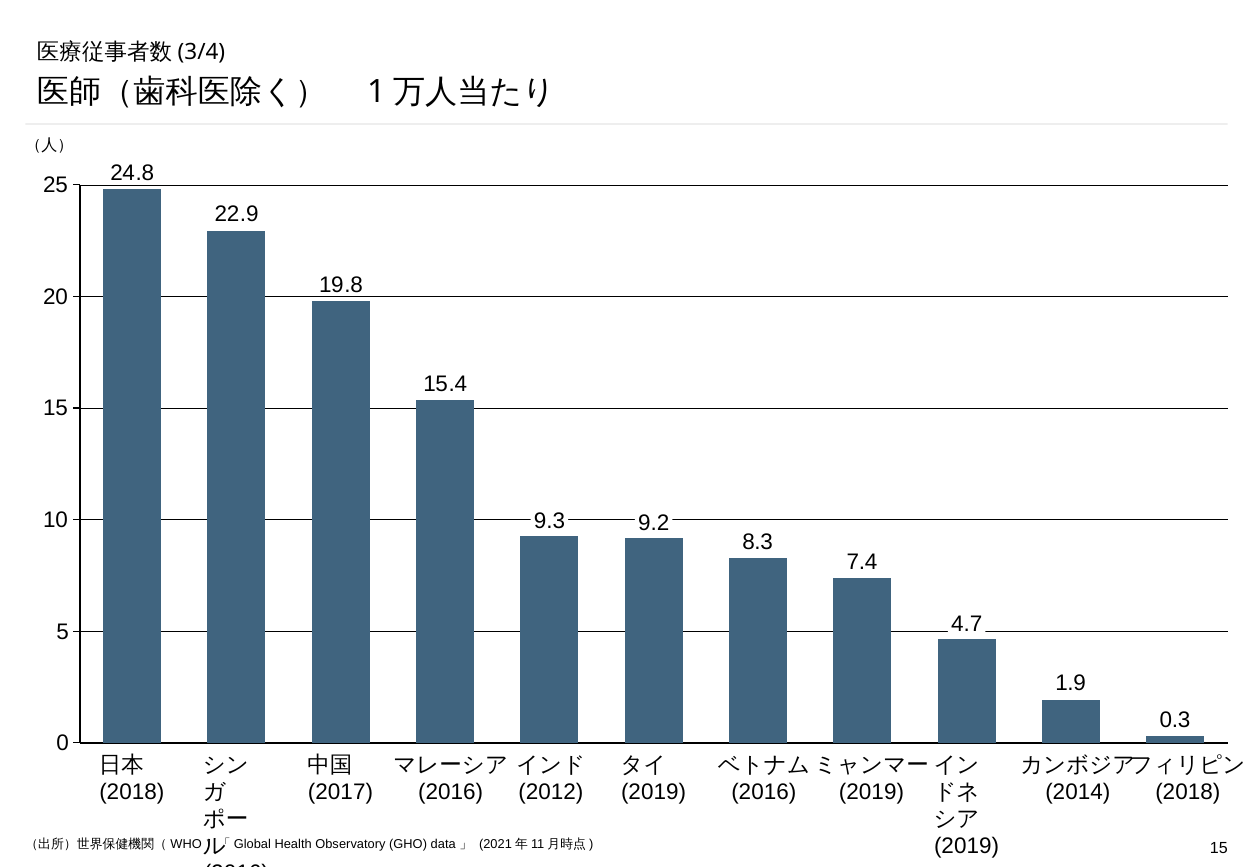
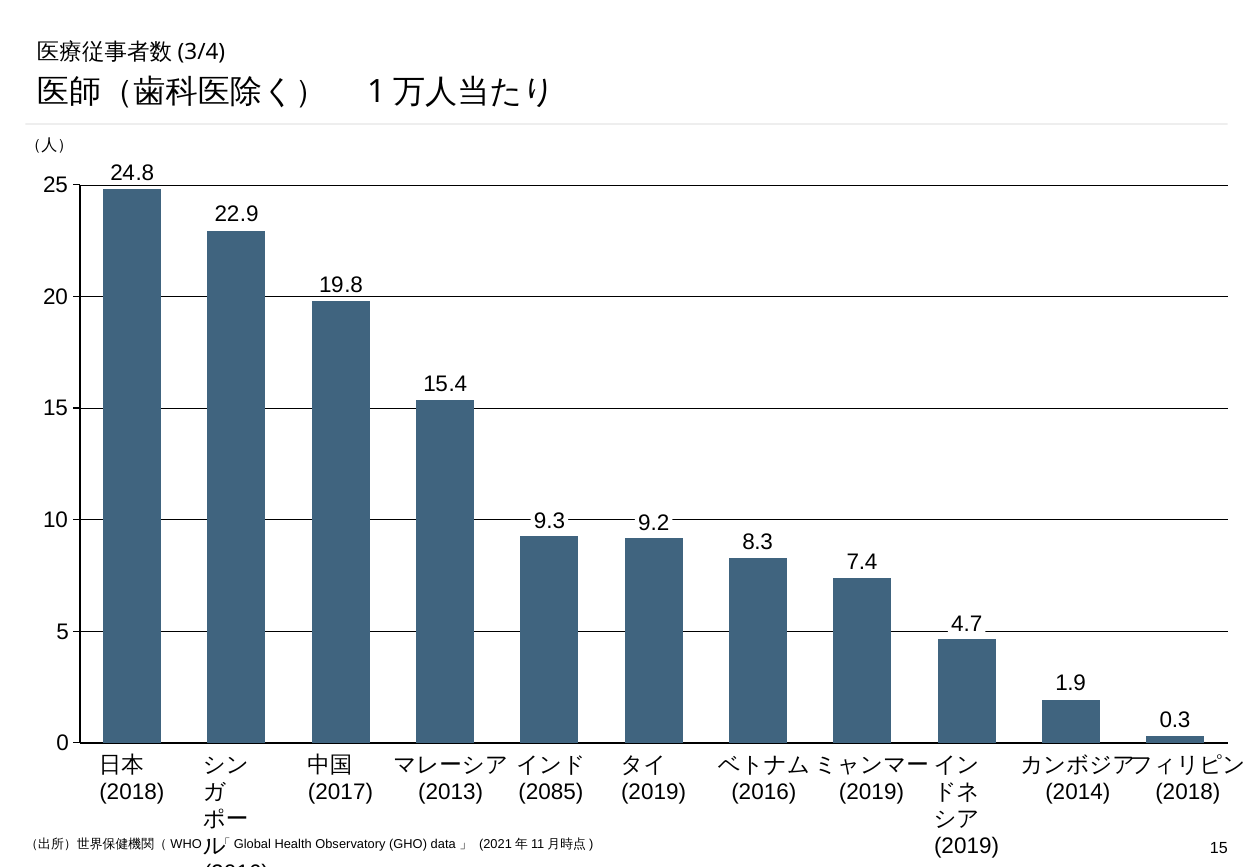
2016: 2016 -> 2013 (451, 793)
2012: 2012 -> 2085 (551, 793)
